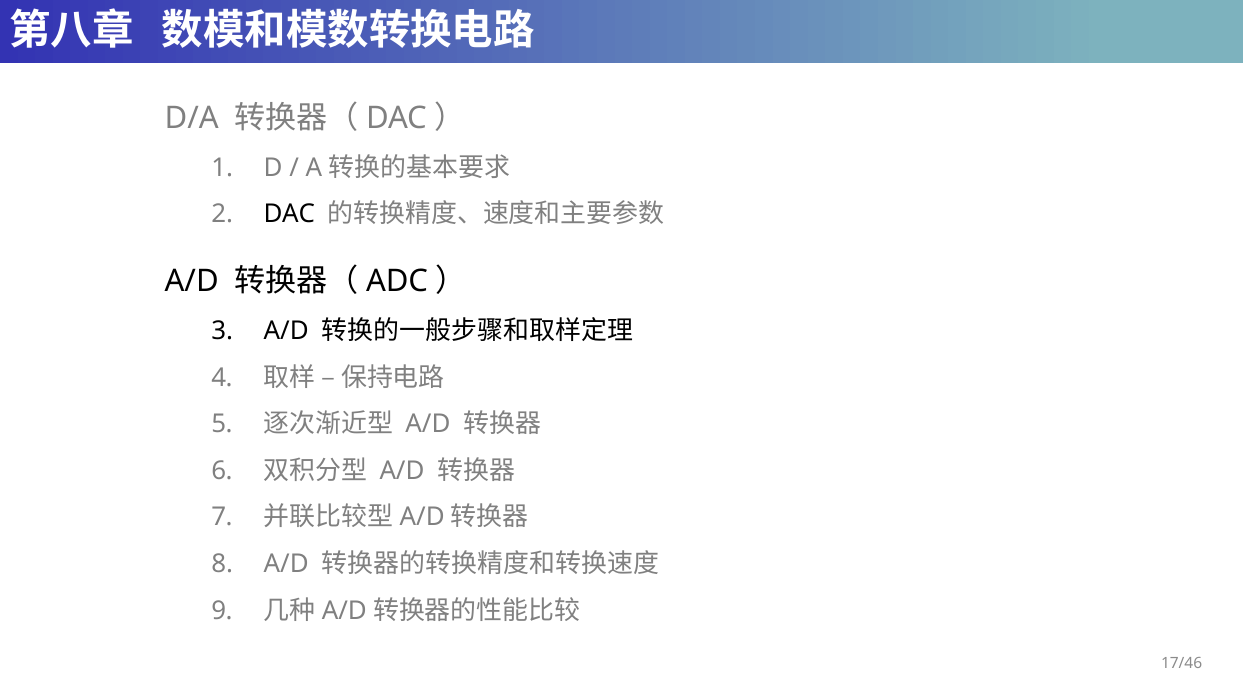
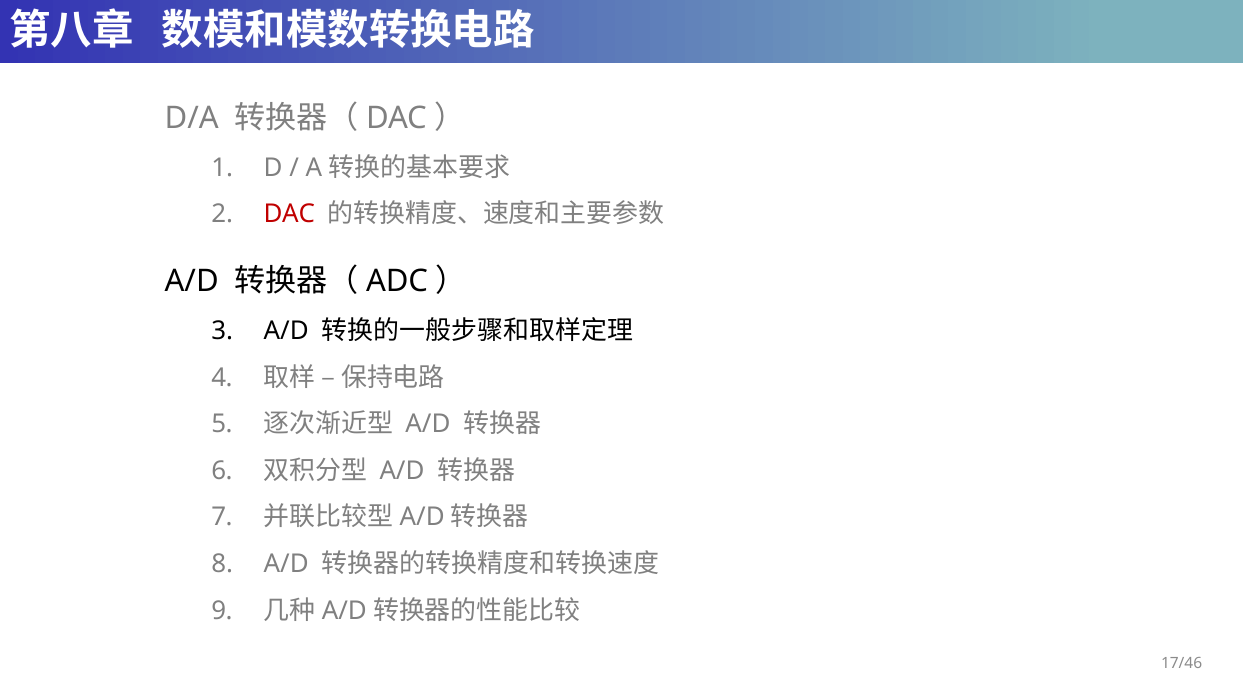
DAC colour: black -> red (289, 214)
